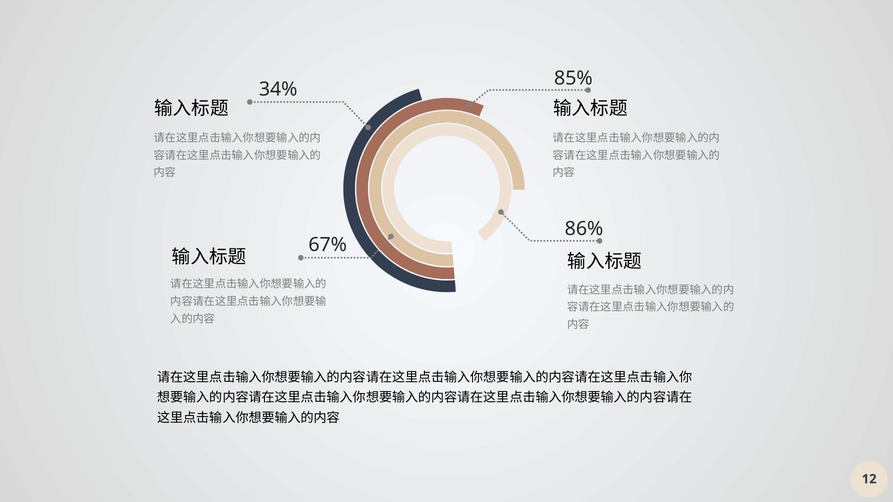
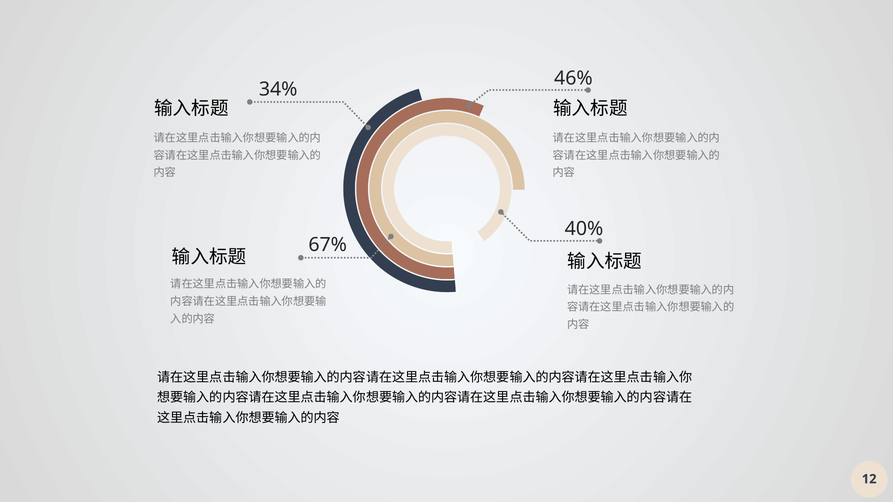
85%: 85% -> 46% (573, 78)
86%: 86% -> 40% (584, 229)
